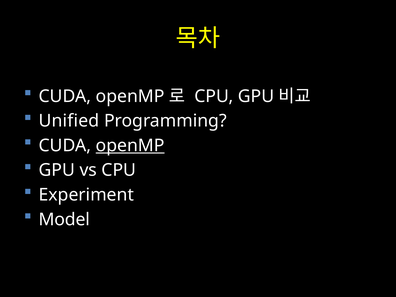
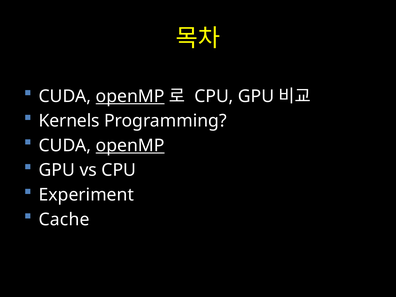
openMP underline: none -> present (130, 96)
Unified: Unified -> Kernels (69, 121)
Model: Model -> Cache (64, 219)
